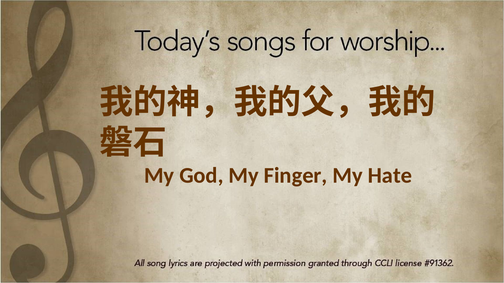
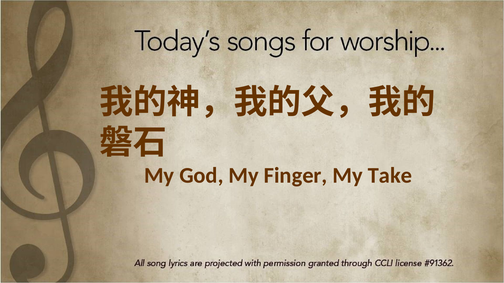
Hate: Hate -> Take (390, 176)
